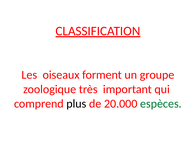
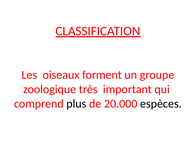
espèces colour: green -> black (161, 104)
